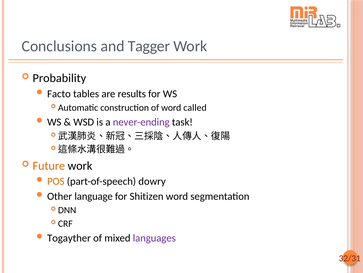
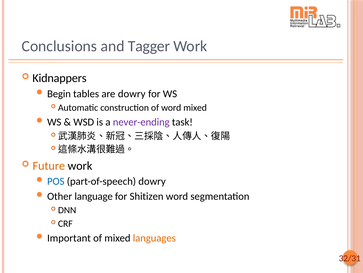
Probability: Probability -> Kidnappers (59, 78)
Facto: Facto -> Begin (59, 94)
are results: results -> dowry (132, 94)
word called: called -> mixed (195, 107)
POS colour: orange -> blue (56, 181)
Togayther: Togayther -> Important (69, 237)
languages colour: purple -> orange (154, 237)
